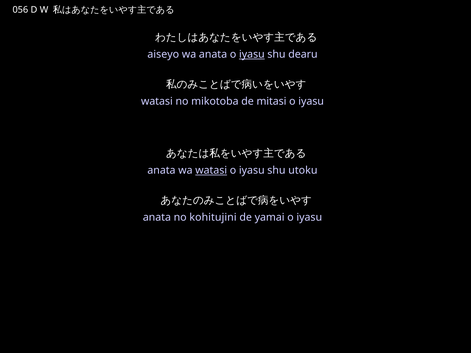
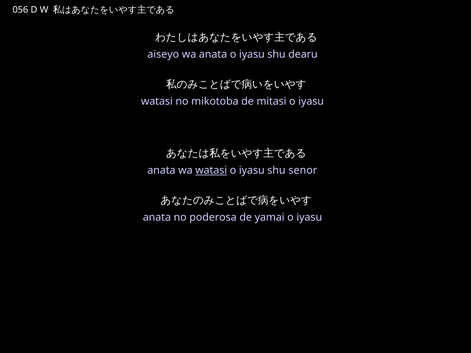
iyasu underline: present -> none (252, 54)
utoku: utoku -> senor (303, 170)
kohitujini: kohitujini -> poderosa (213, 217)
